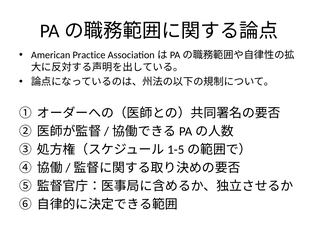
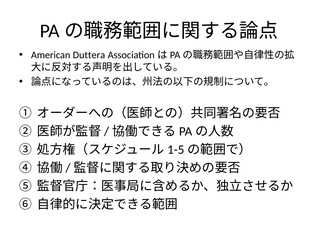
Practice: Practice -> Duttera (89, 55)
